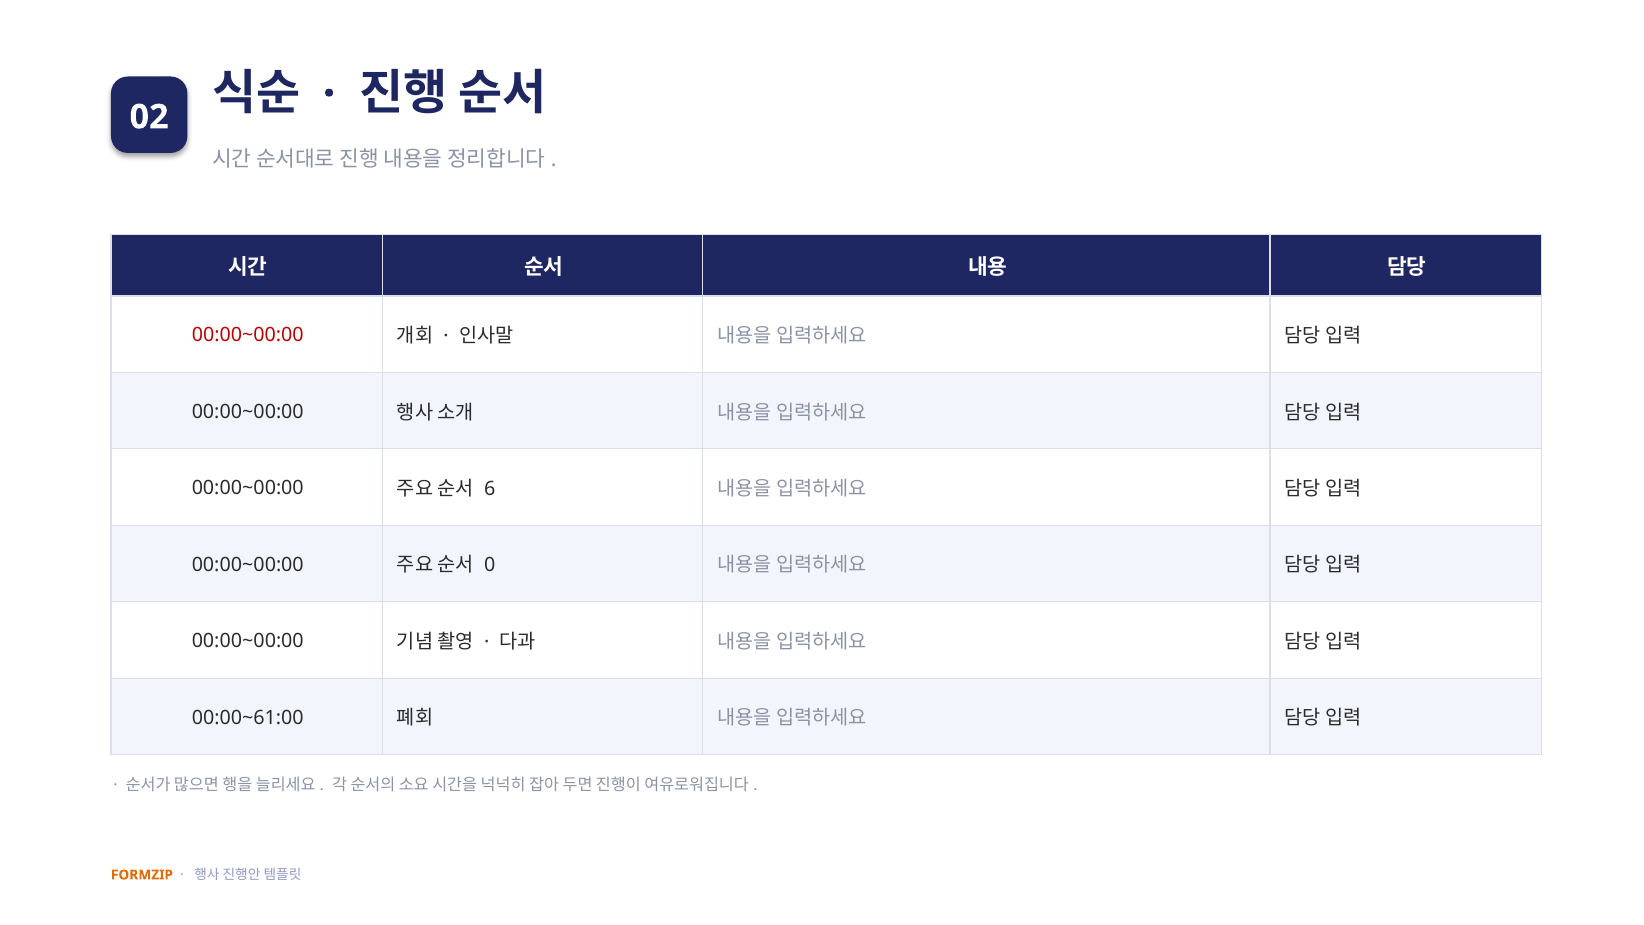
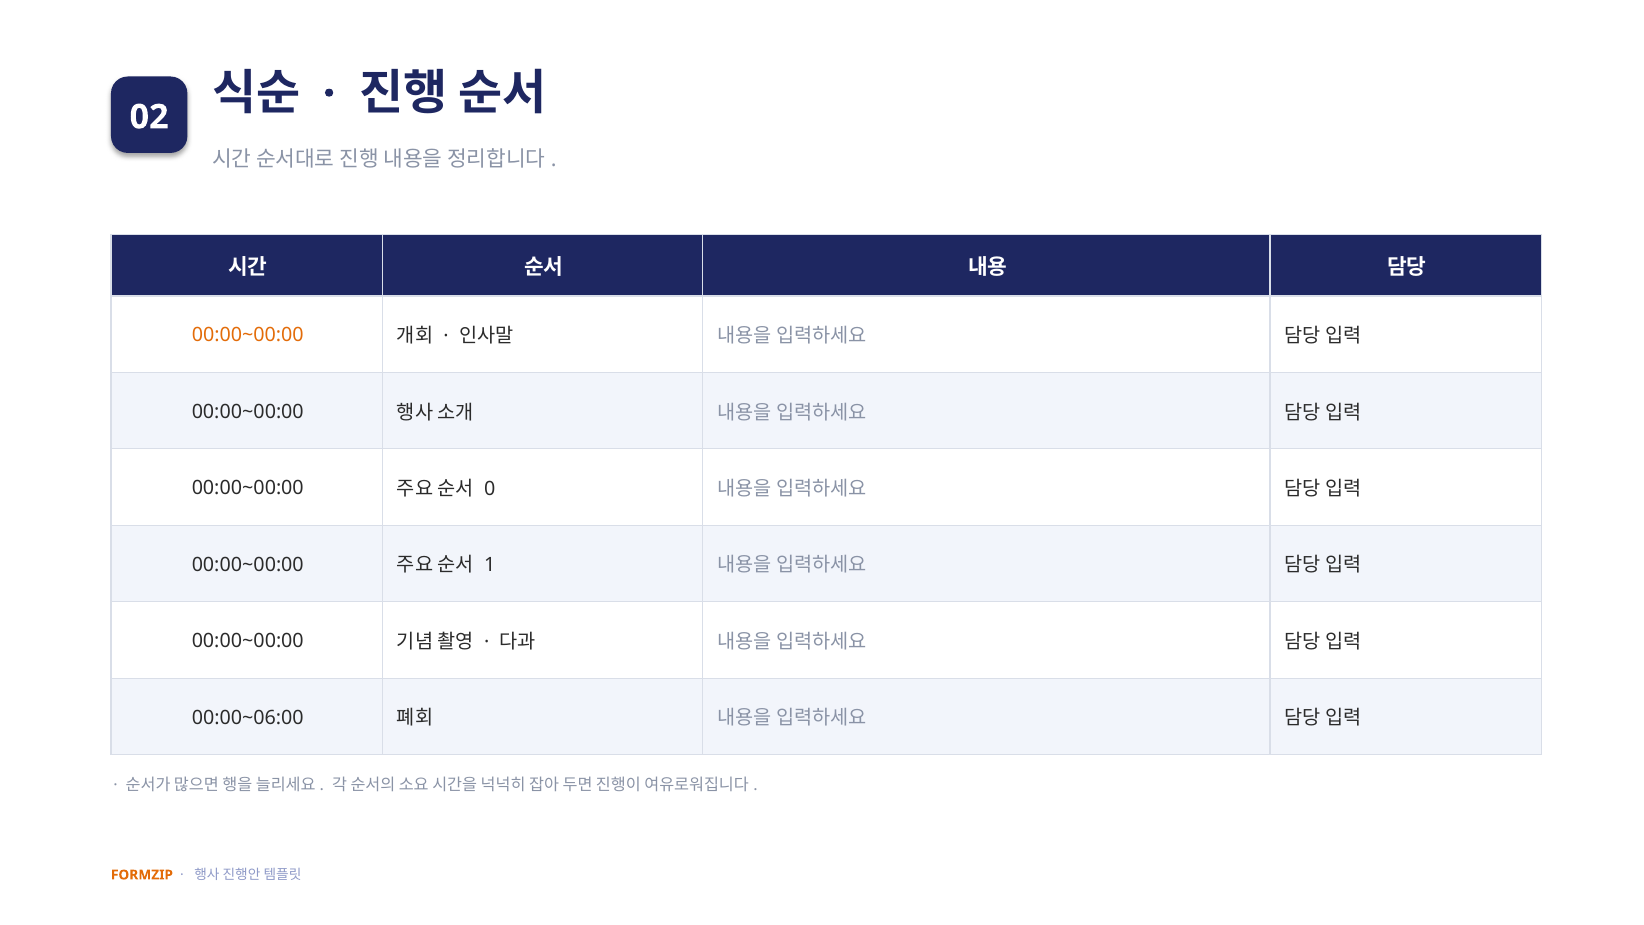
00:00~00:00 colour: red -> orange (248, 335)
6: 6 -> 0 (490, 489)
0: 0 -> 1 (490, 565)
00:00~61:00: 00:00~61:00 -> 00:00~06:00 (248, 717)
